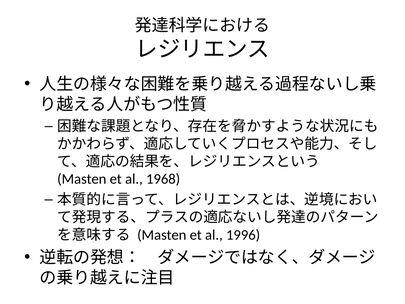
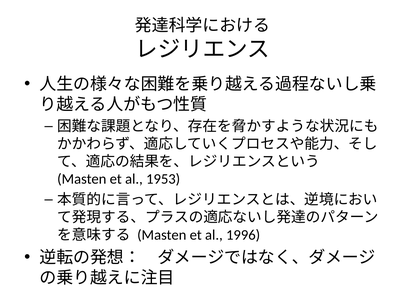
1968: 1968 -> 1953 (163, 179)
